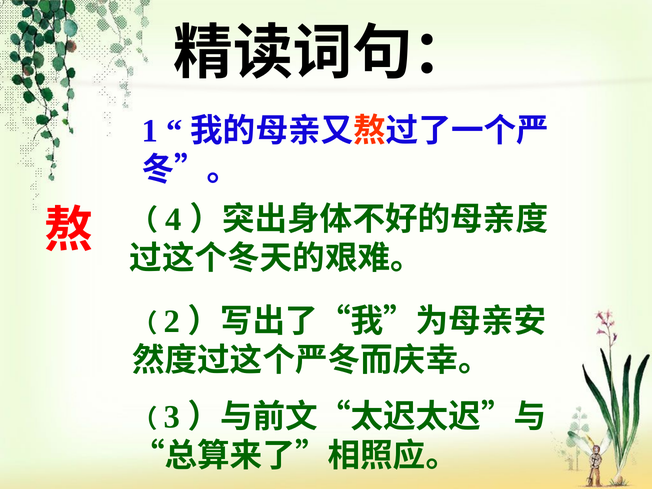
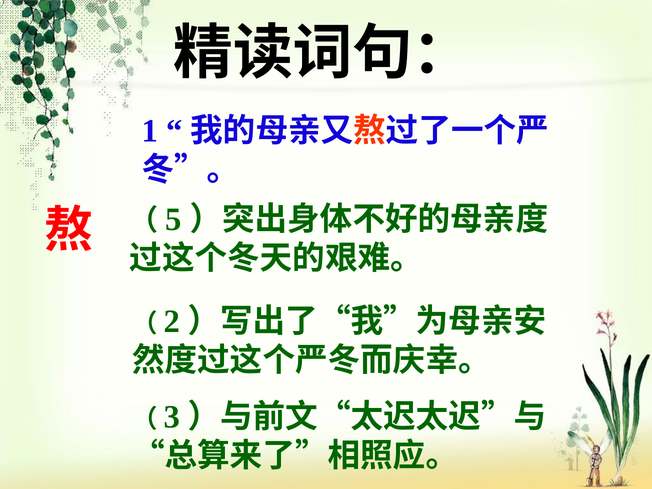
4: 4 -> 5 (174, 220)
